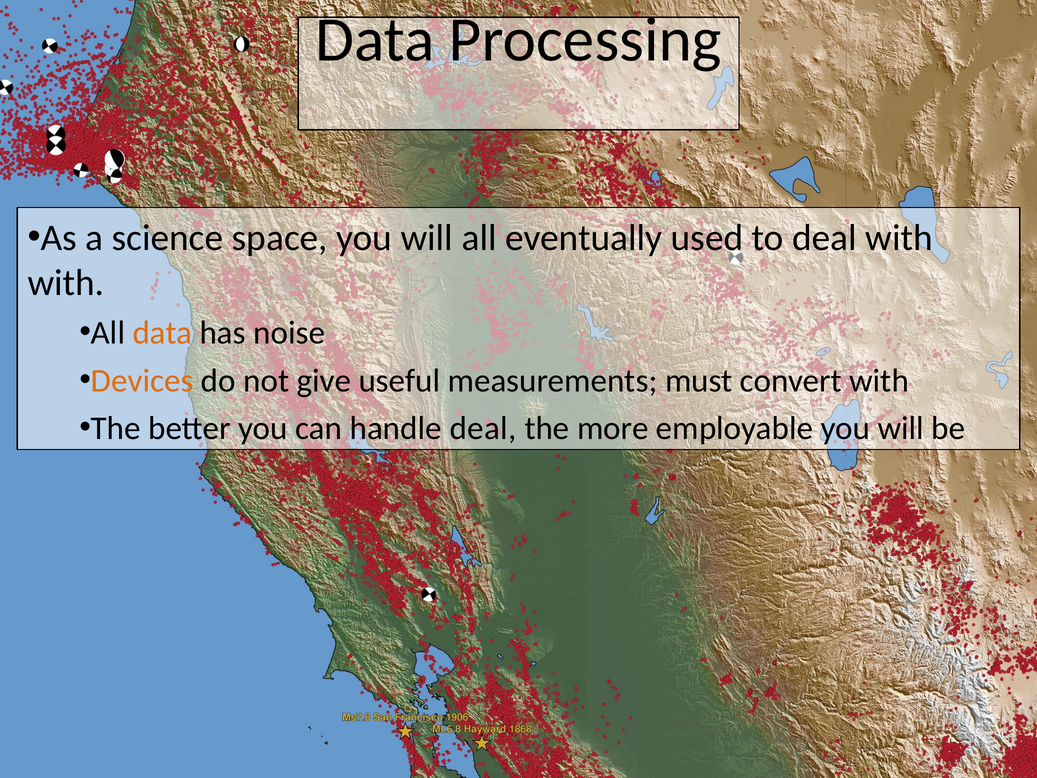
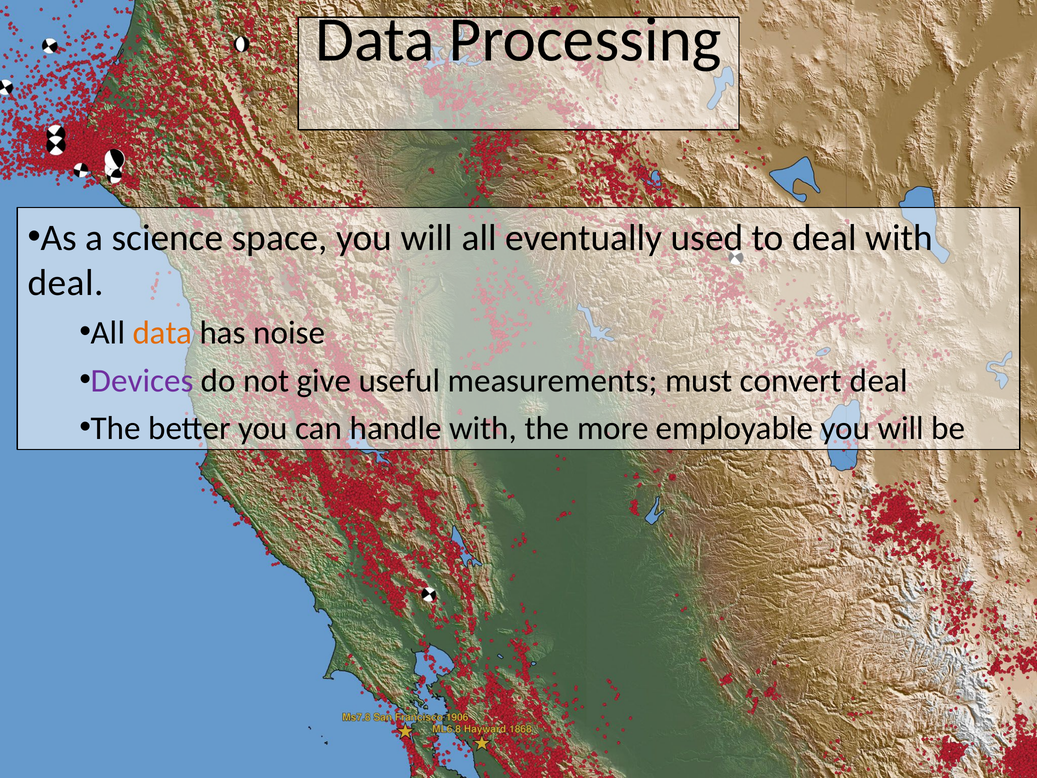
with: with -> deal (66, 283)
Devices colour: orange -> purple (142, 380)
convert with: with -> deal (879, 380)
handle deal: deal -> with (483, 428)
